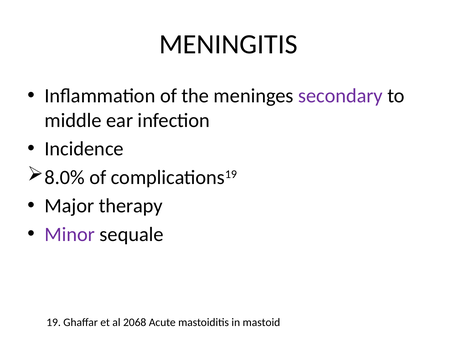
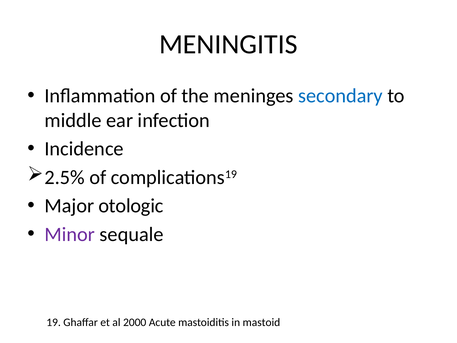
secondary colour: purple -> blue (340, 96)
8.0%: 8.0% -> 2.5% (65, 177)
therapy: therapy -> otologic (131, 206)
2068: 2068 -> 2000 (135, 322)
